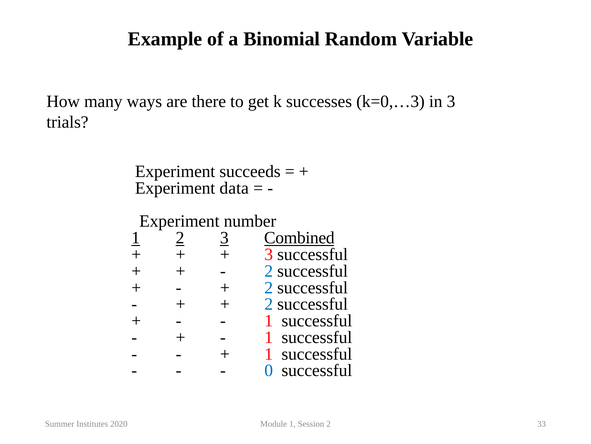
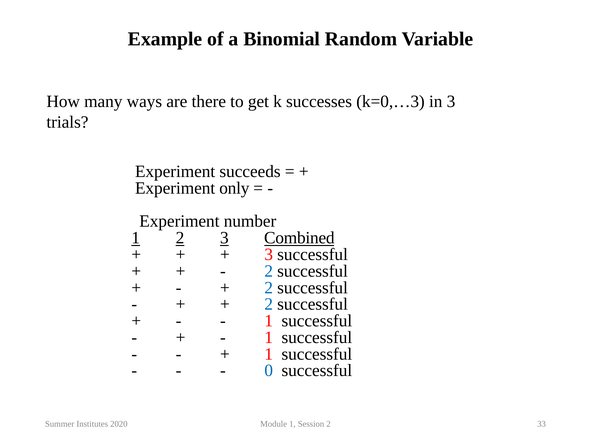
data: data -> only (234, 188)
